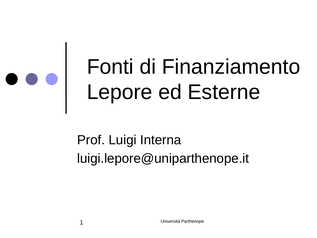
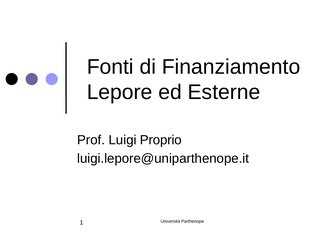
Interna: Interna -> Proprio (161, 140)
